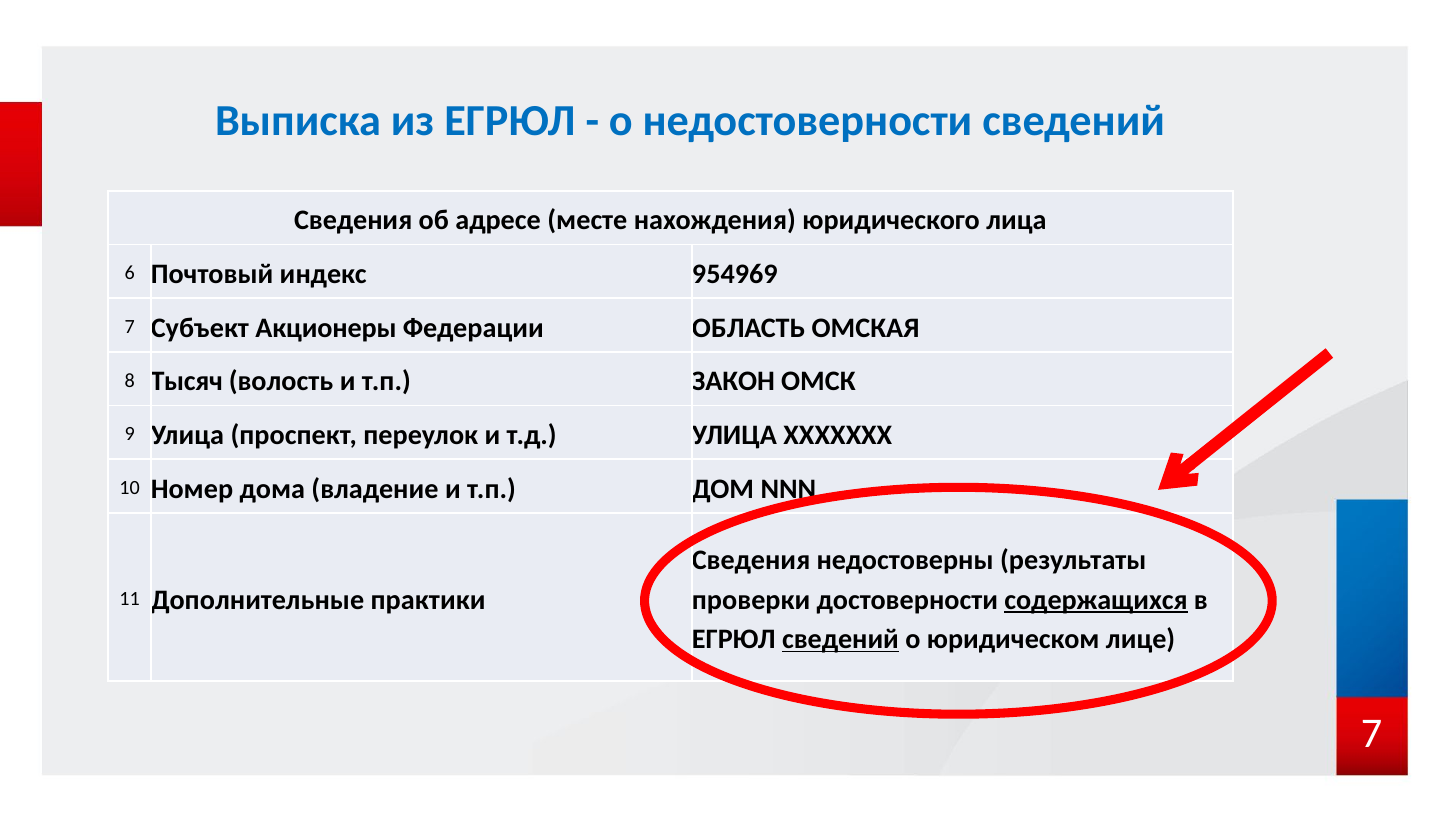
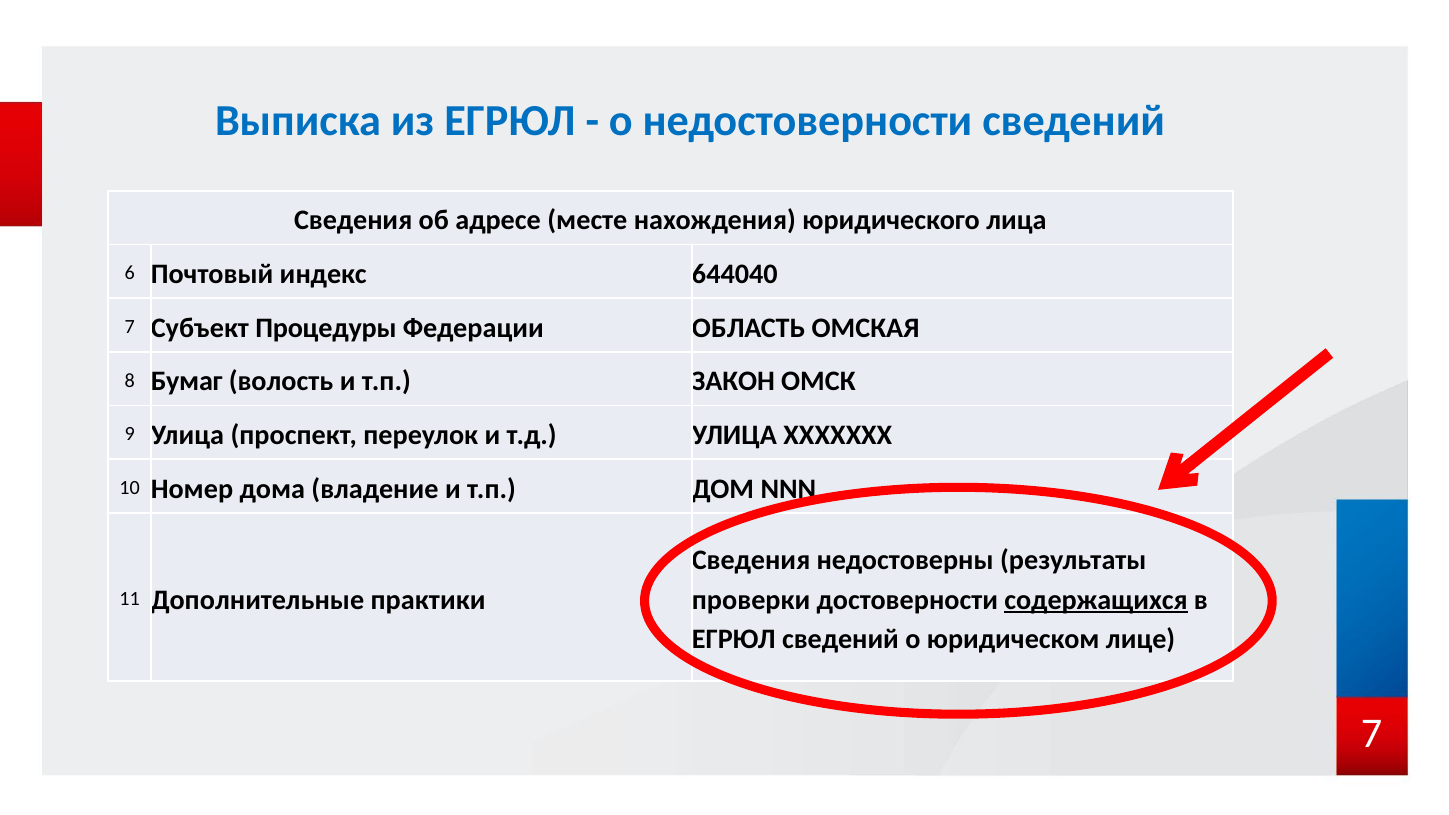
954969: 954969 -> 644040 (735, 274)
Акционеры: Акционеры -> Процедуры (326, 328)
Тысяч: Тысяч -> Бумаг (187, 382)
сведений underline: present -> none (840, 639)
